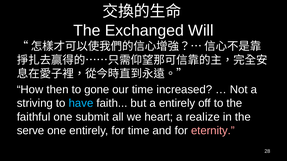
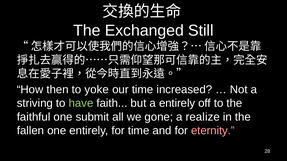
Will: Will -> Still (201, 31)
gone: gone -> yoke (97, 90)
have colour: light blue -> light green (81, 103)
heart: heart -> gone (159, 117)
serve: serve -> fallen (30, 131)
